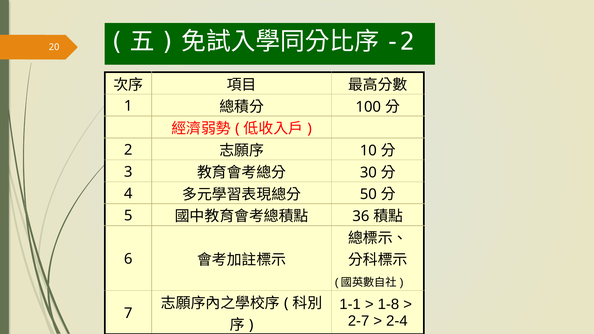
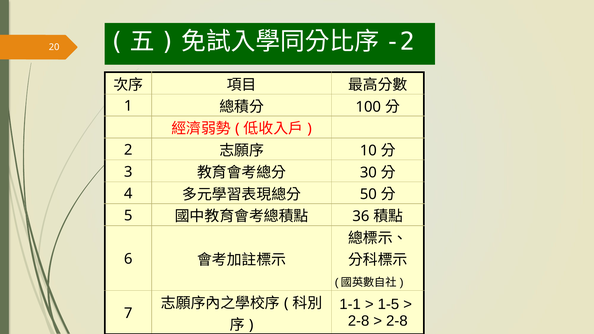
1-8: 1-8 -> 1-5 (388, 305)
2-7: 2-7 -> 2-8 (359, 321)
2-4: 2-4 -> 2-8 (397, 321)
